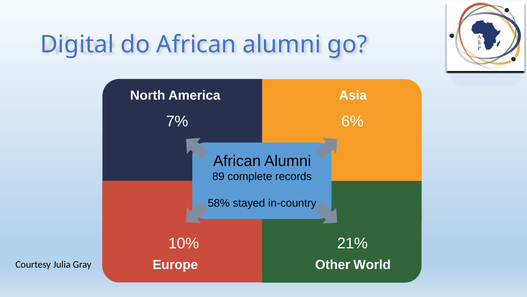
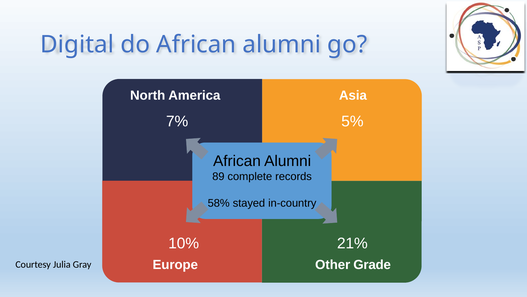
6%: 6% -> 5% (352, 121)
World: World -> Grade (372, 264)
